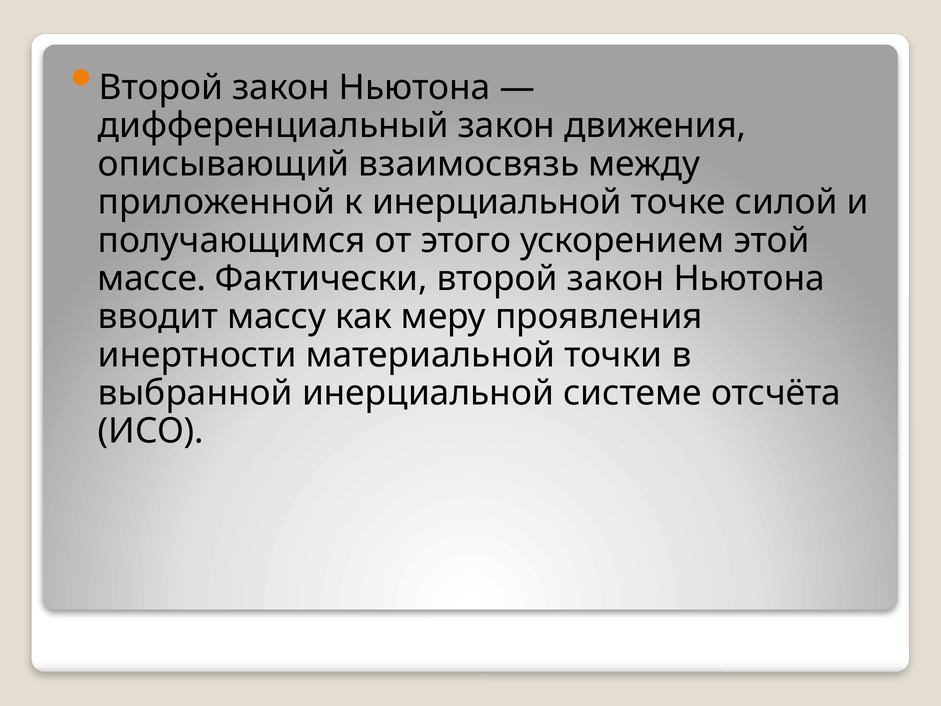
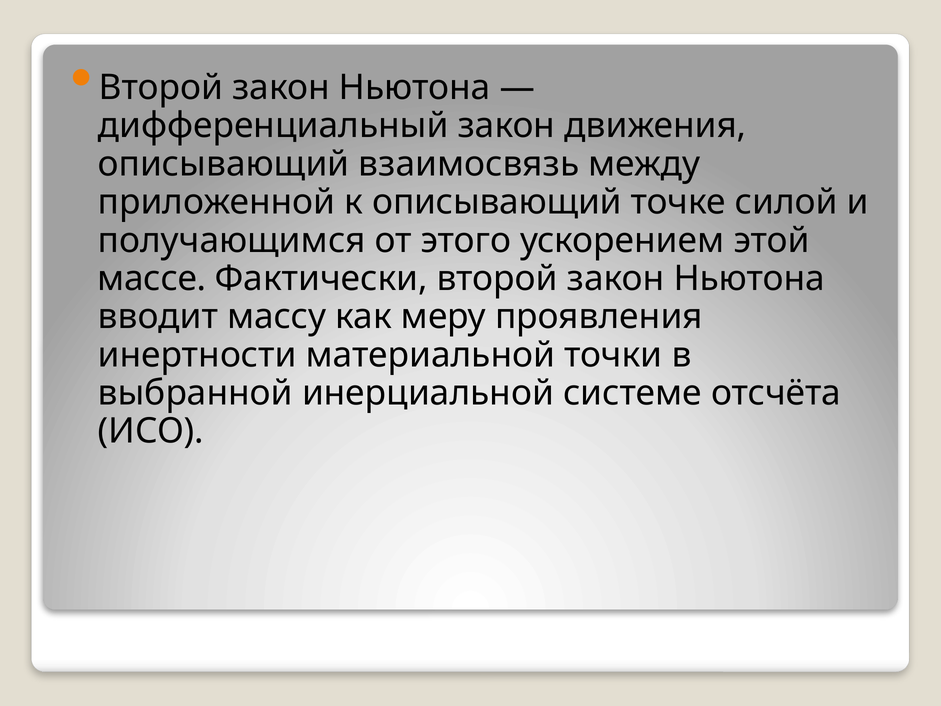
к инерциальной: инерциальной -> описывающий (497, 202)
